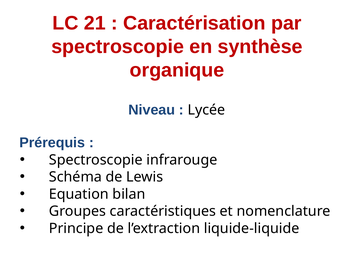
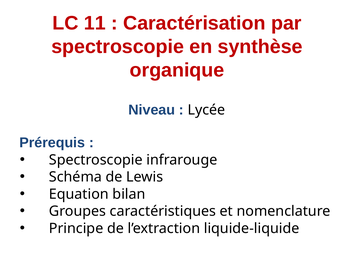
21: 21 -> 11 (95, 23)
